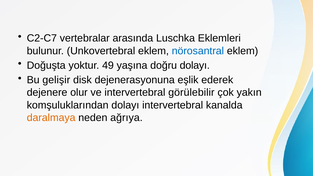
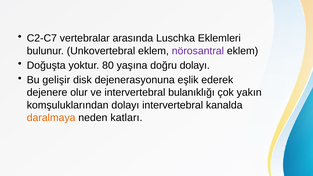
nörosantral colour: blue -> purple (198, 51)
49: 49 -> 80 (108, 65)
görülebilir: görülebilir -> bulanıklığı (192, 93)
ağrıya: ağrıya -> katları (126, 118)
